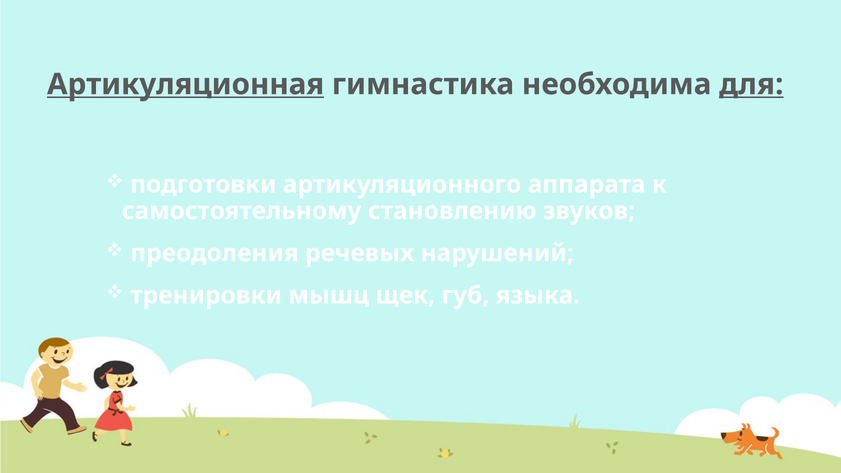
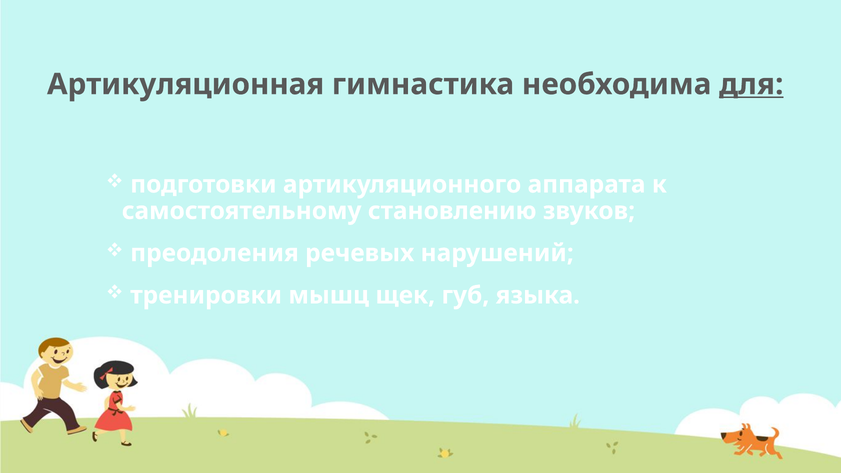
Артикуляционная underline: present -> none (186, 84)
